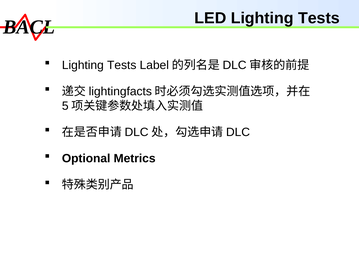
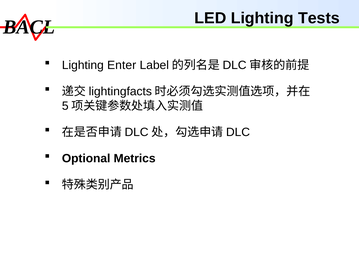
Tests: Tests -> Enter (122, 65)
